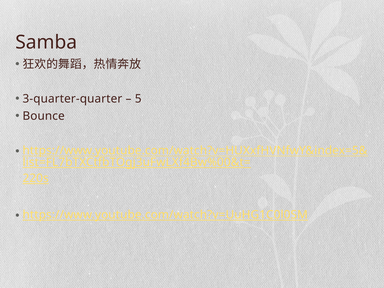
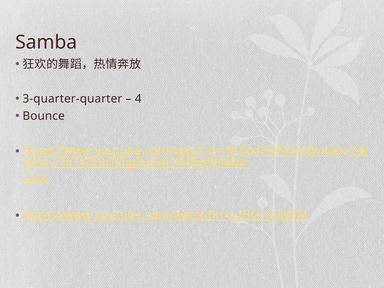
5: 5 -> 4 (138, 99)
